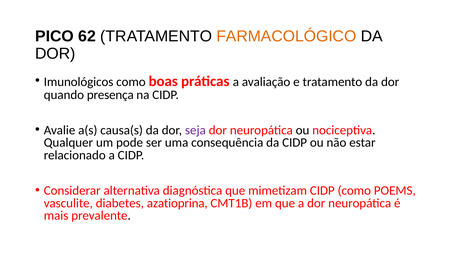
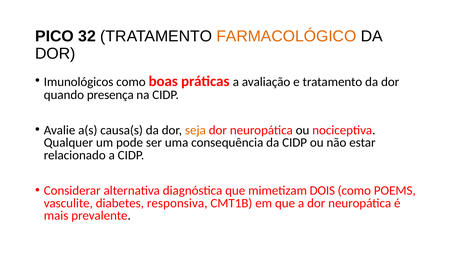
62: 62 -> 32 (87, 36)
seja colour: purple -> orange (195, 130)
mimetizam CIDP: CIDP -> DOIS (322, 191)
azatioprina: azatioprina -> responsiva (177, 203)
